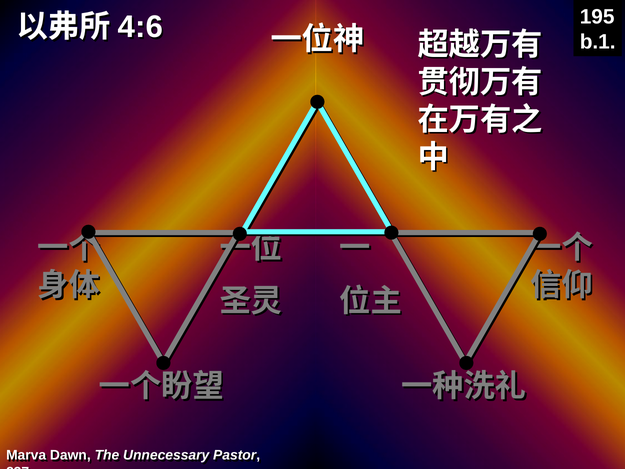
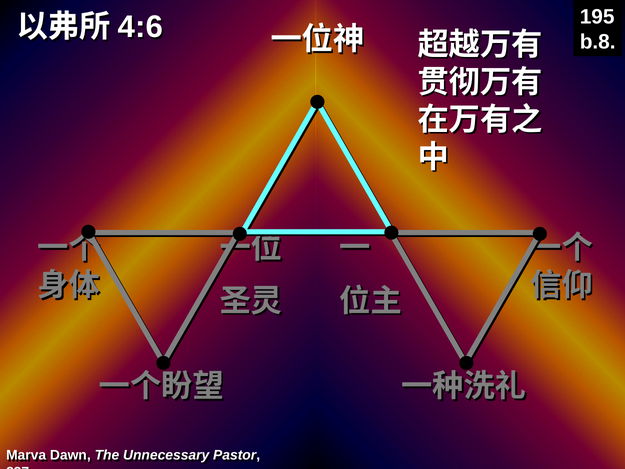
b.1: b.1 -> b.8 (598, 42)
